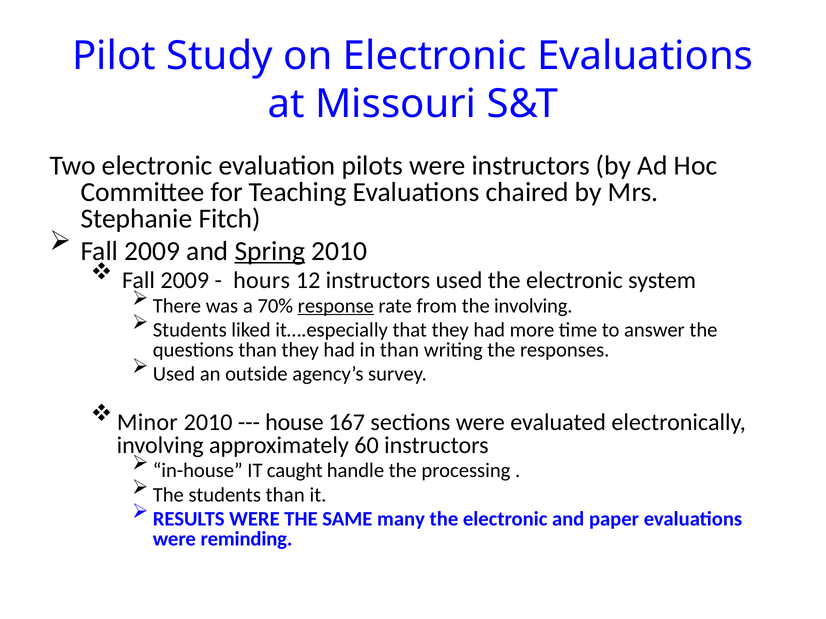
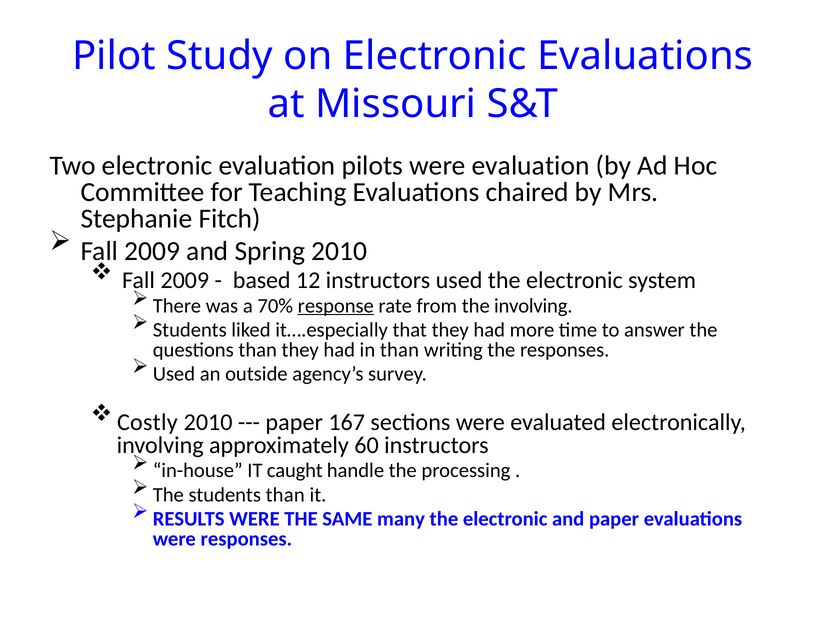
were instructors: instructors -> evaluation (531, 166)
Spring underline: present -> none (270, 251)
hours: hours -> based (262, 281)
Minor: Minor -> Costly (147, 423)
house: house -> paper (294, 423)
were reminding: reminding -> responses (246, 539)
